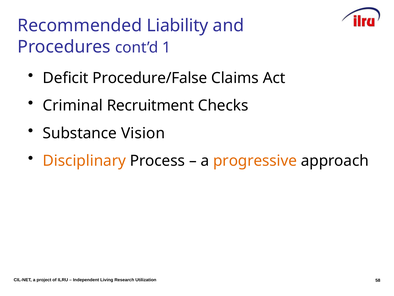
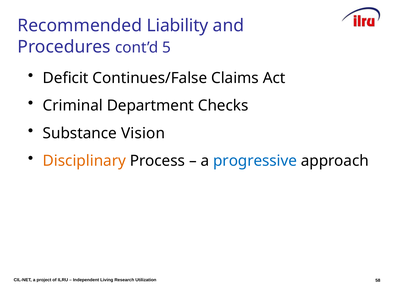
1: 1 -> 5 (167, 47)
Procedure/False: Procedure/False -> Continues/False (150, 78)
Recruitment: Recruitment -> Department (150, 105)
progressive colour: orange -> blue (255, 161)
